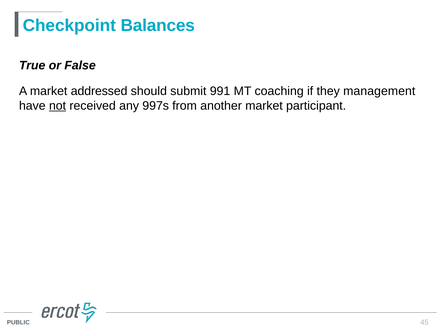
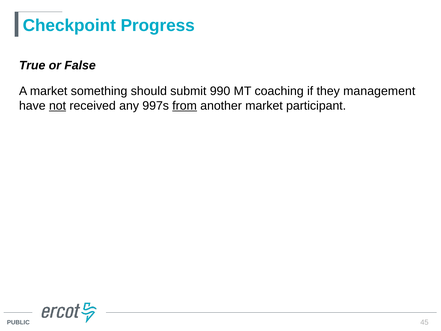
Balances: Balances -> Progress (158, 25)
addressed: addressed -> something (99, 91)
991: 991 -> 990 (220, 91)
from underline: none -> present (185, 106)
